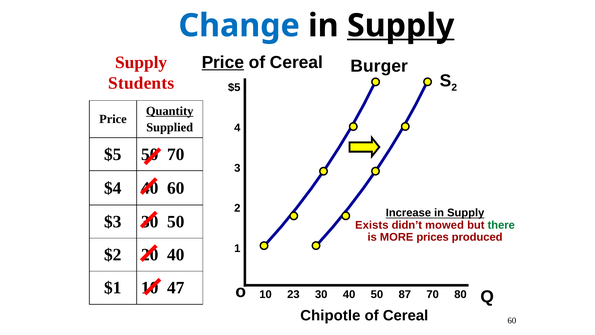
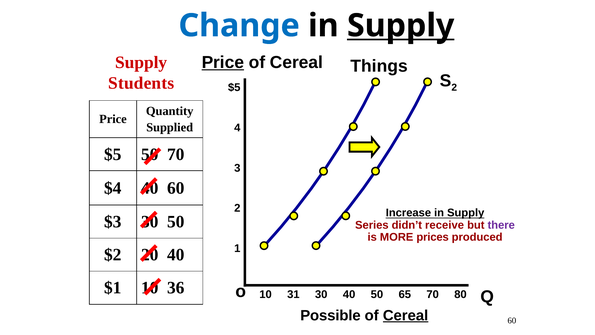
Burger: Burger -> Things (379, 66)
Quantity underline: present -> none (170, 111)
Exists: Exists -> Series (372, 225)
mowed: mowed -> receive (445, 225)
there colour: green -> purple (501, 225)
47: 47 -> 36 (176, 288)
23: 23 -> 31 (293, 294)
87: 87 -> 65 (405, 294)
Chipotle: Chipotle -> Possible (330, 315)
Cereal underline: none -> present (406, 315)
